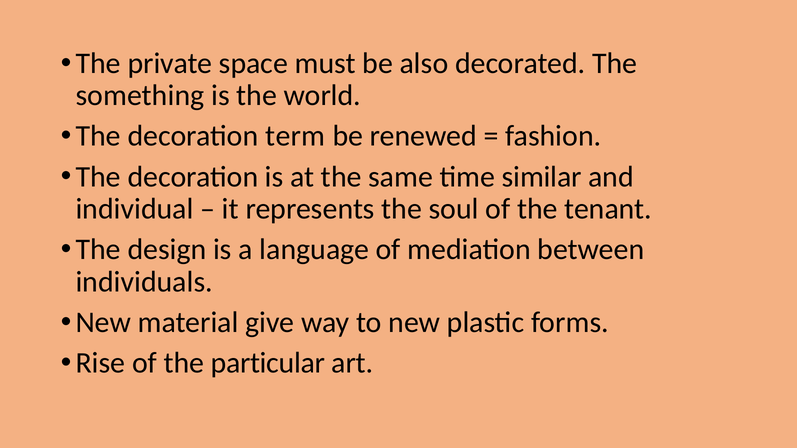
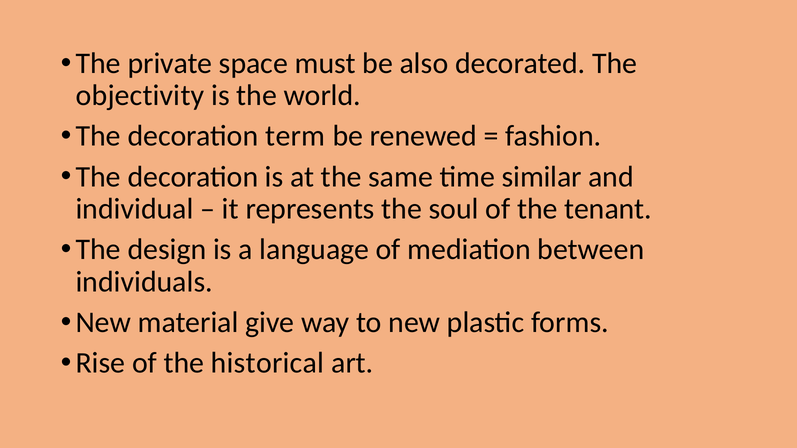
something: something -> objectivity (140, 96)
particular: particular -> historical (268, 363)
